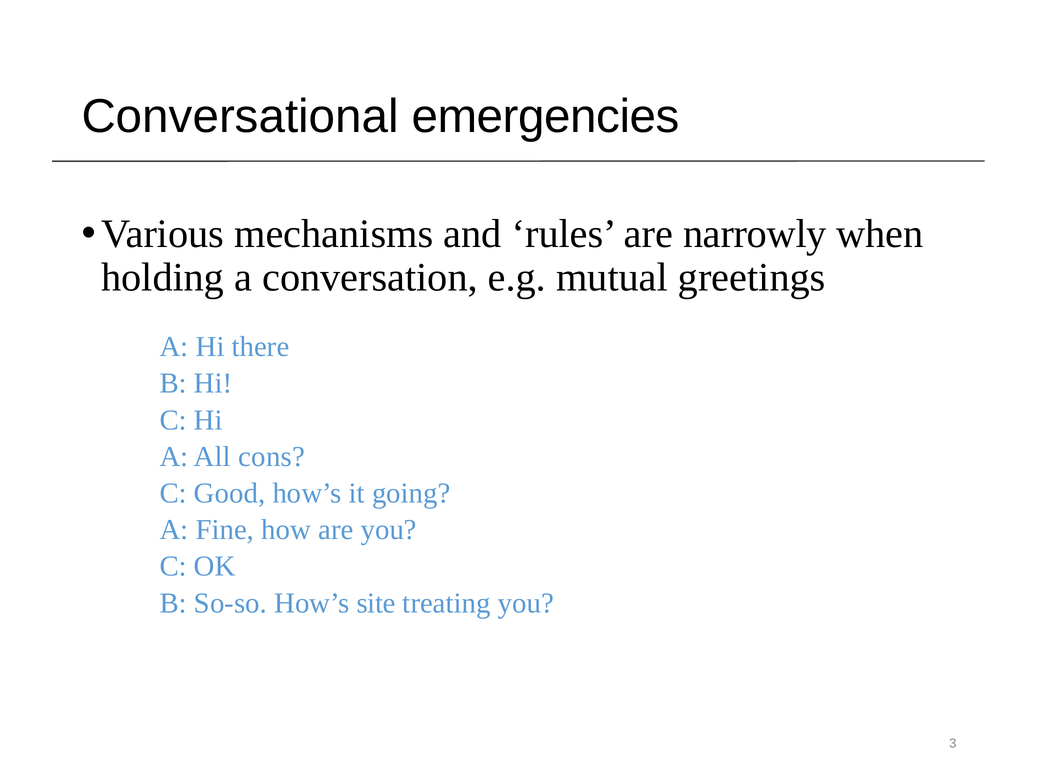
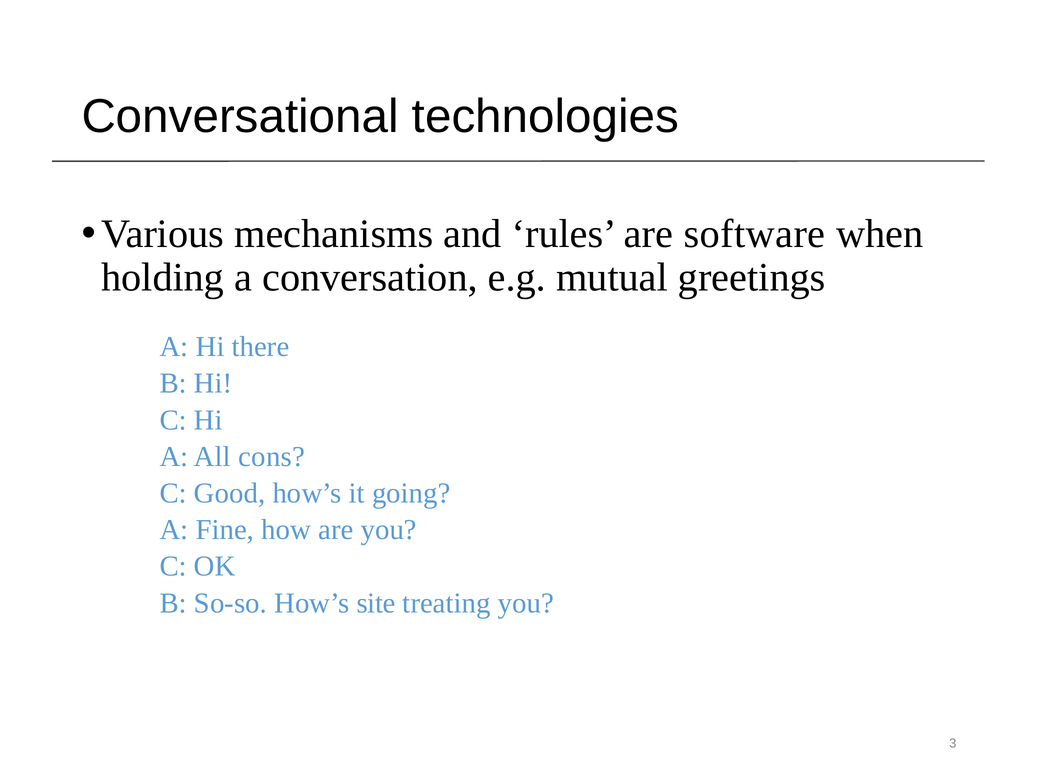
emergencies: emergencies -> technologies (545, 116)
narrowly: narrowly -> software (754, 234)
